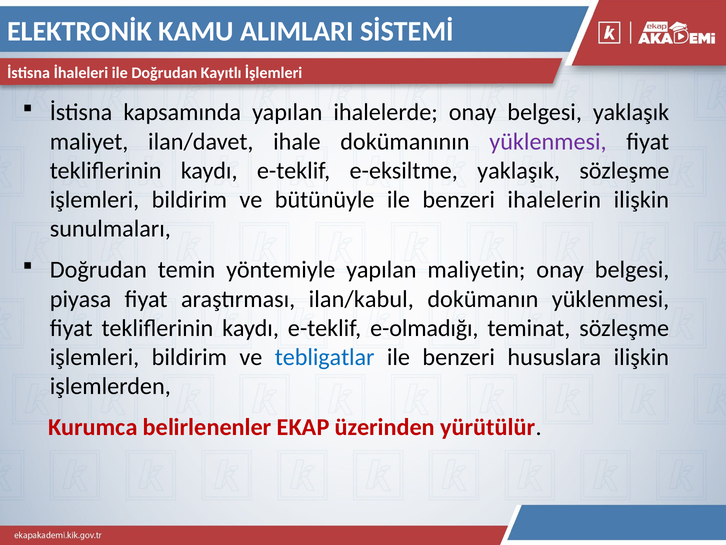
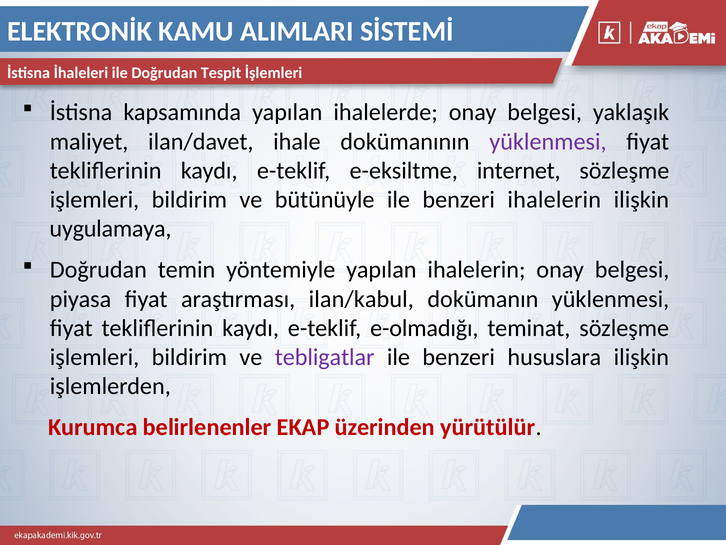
Kayıtlı: Kayıtlı -> Tespit (221, 73)
e-eksiltme yaklaşık: yaklaşık -> internet (519, 170)
sunulmaları: sunulmaları -> uygulamaya (110, 229)
yapılan maliyetin: maliyetin -> ihalelerin (476, 270)
tebligatlar colour: blue -> purple (325, 357)
